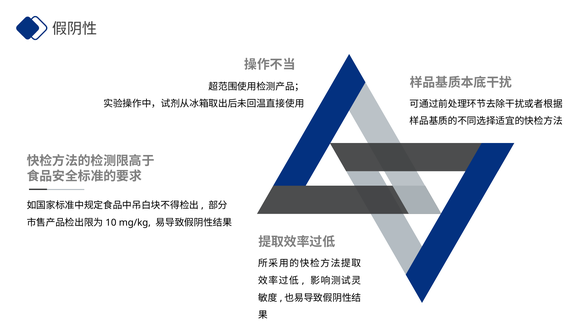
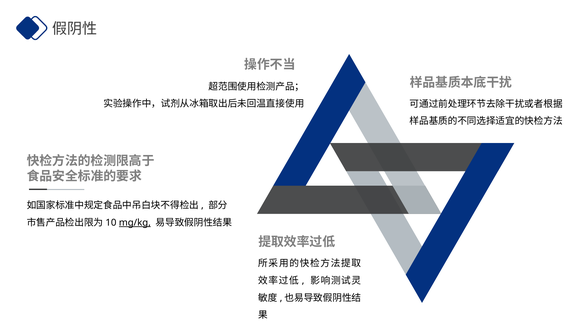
mg/kg underline: none -> present (135, 223)
